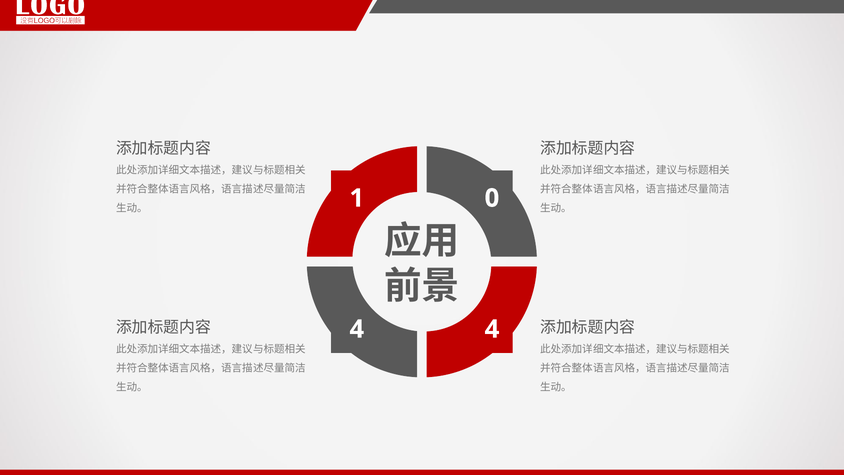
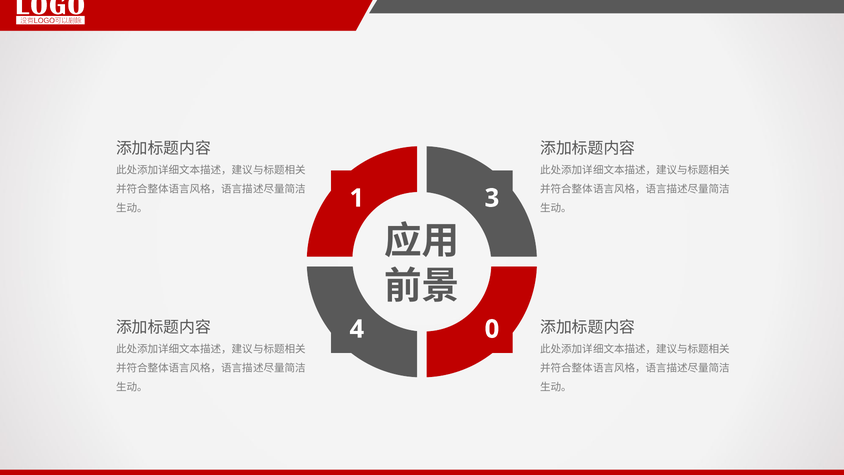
0: 0 -> 3 (492, 198)
4 4: 4 -> 0 (492, 329)
